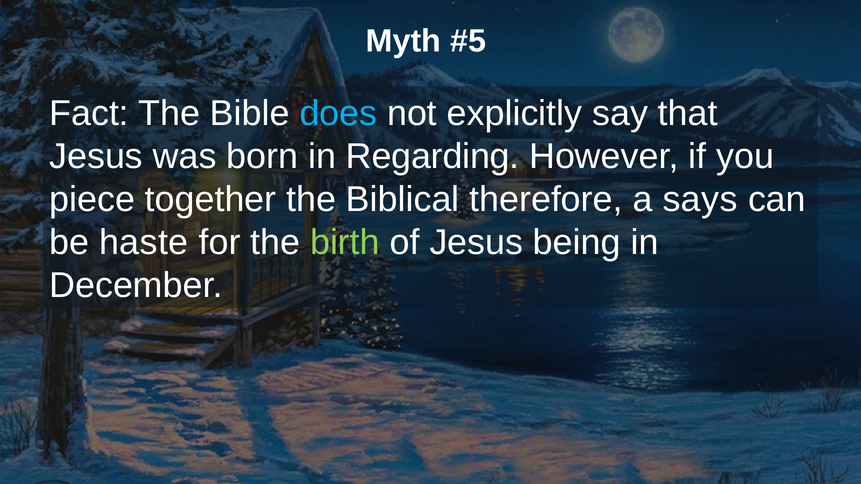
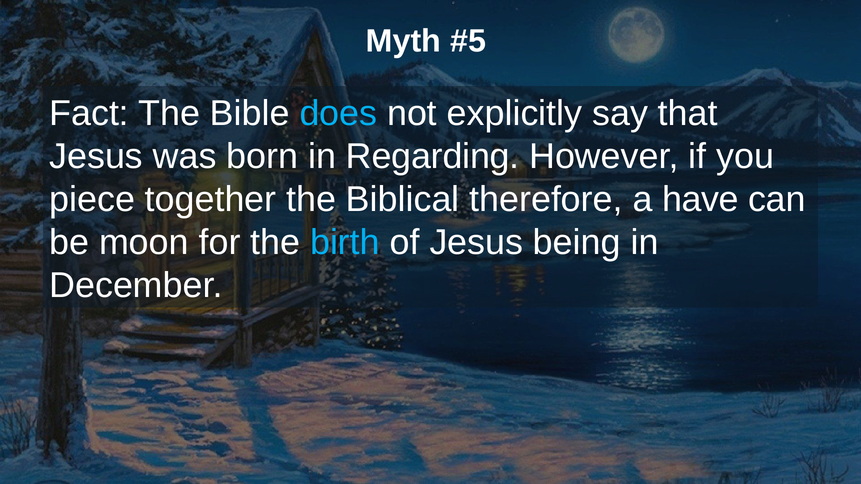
says: says -> have (700, 199)
haste: haste -> moon (144, 242)
birth colour: light green -> light blue (345, 242)
